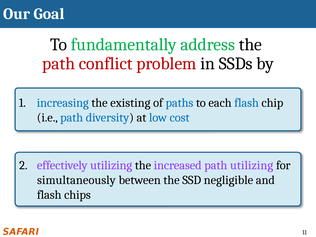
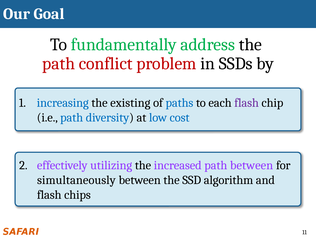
flash colour: blue -> purple (247, 103)
path utilizing: utilizing -> between (252, 165)
negligible: negligible -> algorithm (229, 180)
